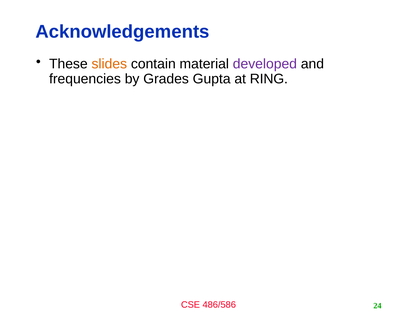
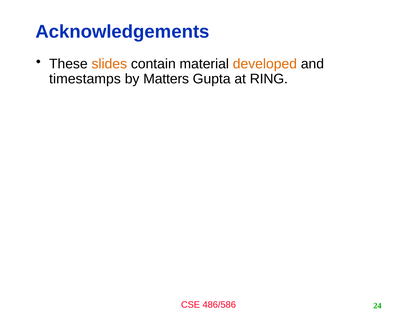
developed colour: purple -> orange (265, 64)
frequencies: frequencies -> timestamps (85, 79)
Grades: Grades -> Matters (166, 79)
